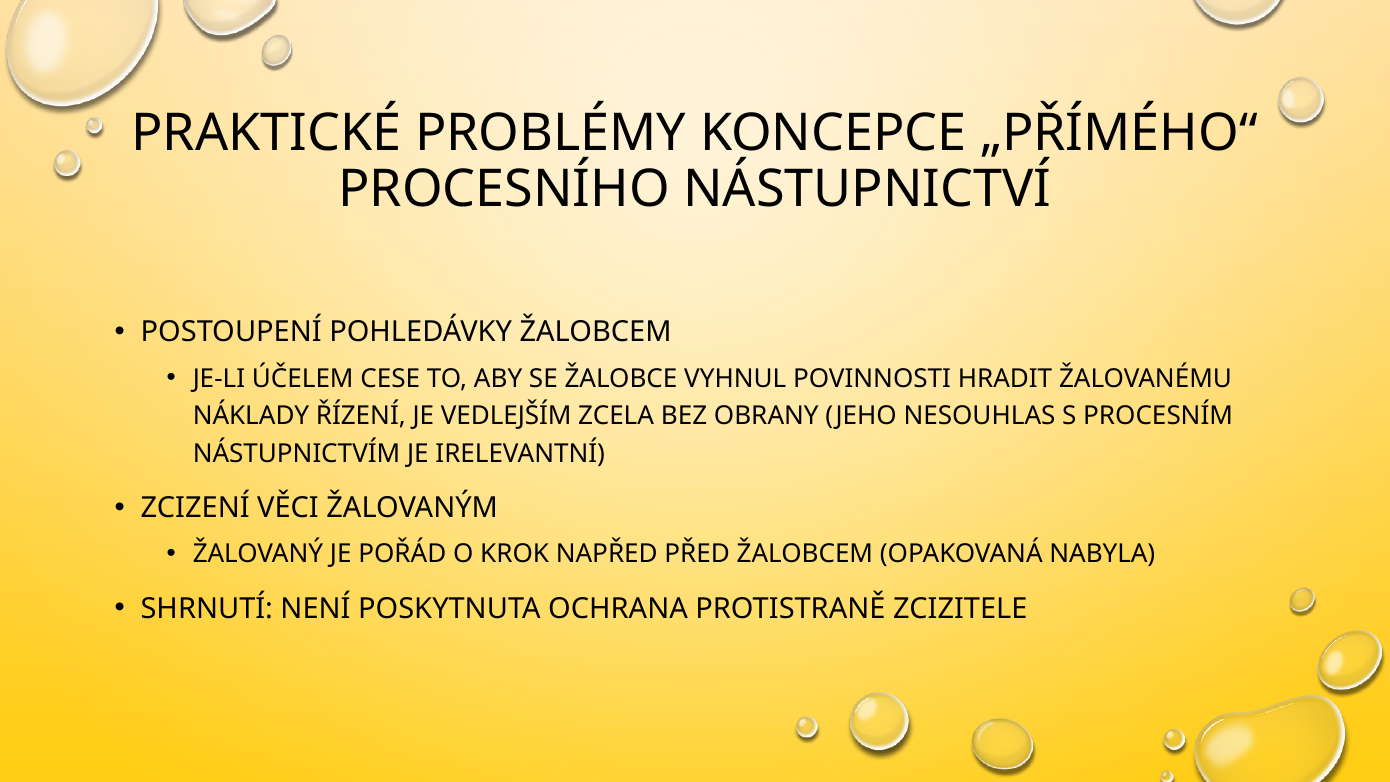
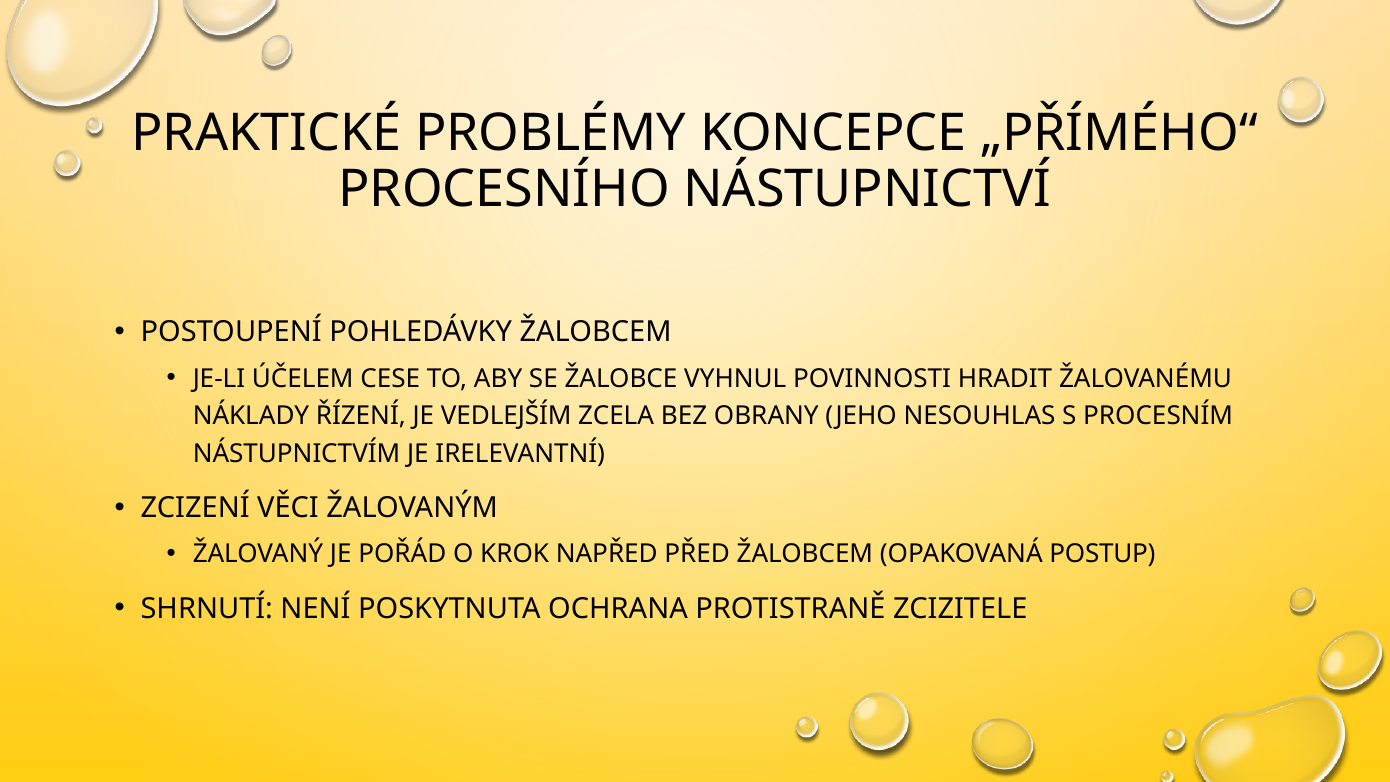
NABYLA: NABYLA -> POSTUP (1102, 554)
